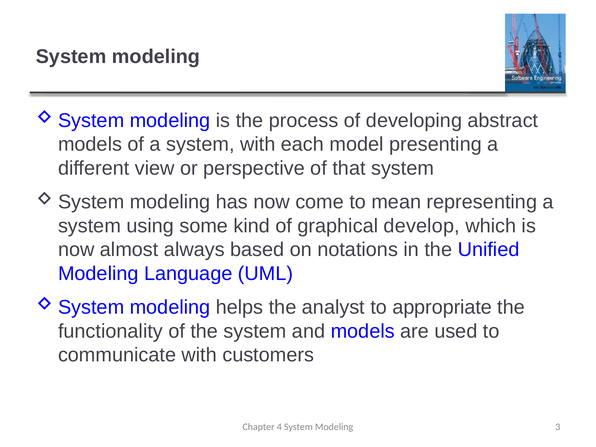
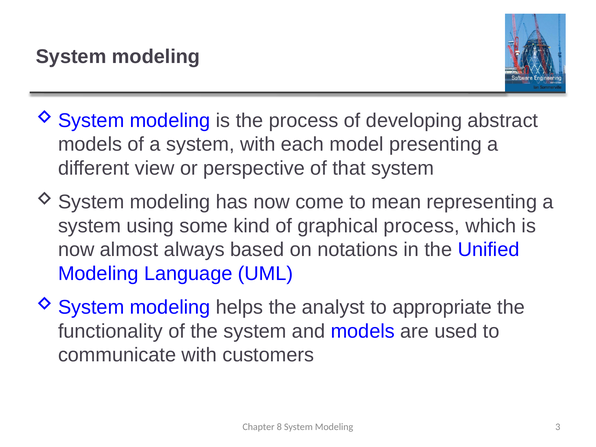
graphical develop: develop -> process (422, 226)
4: 4 -> 8 (279, 427)
